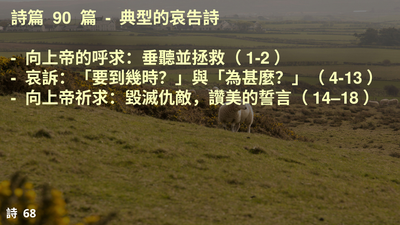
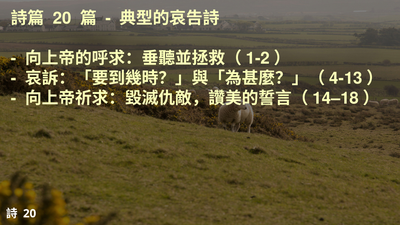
90: 90 -> 20 (62, 18)
68: 68 -> 20 (30, 214)
